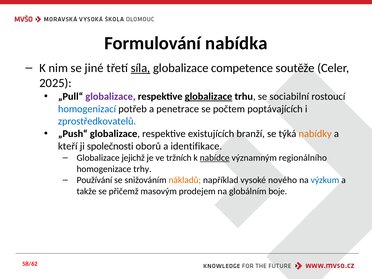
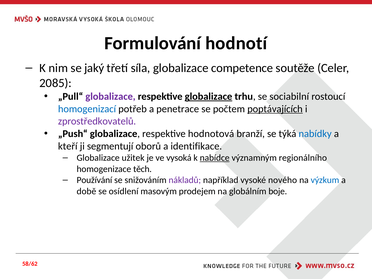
nabídka: nabídka -> hodnotí (236, 43)
jiné: jiné -> jaký (94, 68)
síla underline: present -> none (141, 68)
2025: 2025 -> 2085 (56, 83)
poptávajících underline: none -> present (275, 109)
zprostředkovatelů colour: blue -> purple (97, 121)
existujících: existujících -> hodnotová (211, 134)
nabídky colour: orange -> blue (315, 134)
společnosti: společnosti -> segmentují (110, 146)
jejichž: jejichž -> užitek (133, 158)
tržních: tržních -> vysoká (179, 158)
trhy: trhy -> těch (143, 169)
nákladů colour: orange -> purple (185, 180)
takže: takže -> době (86, 191)
přičemž: přičemž -> osídlení (124, 191)
